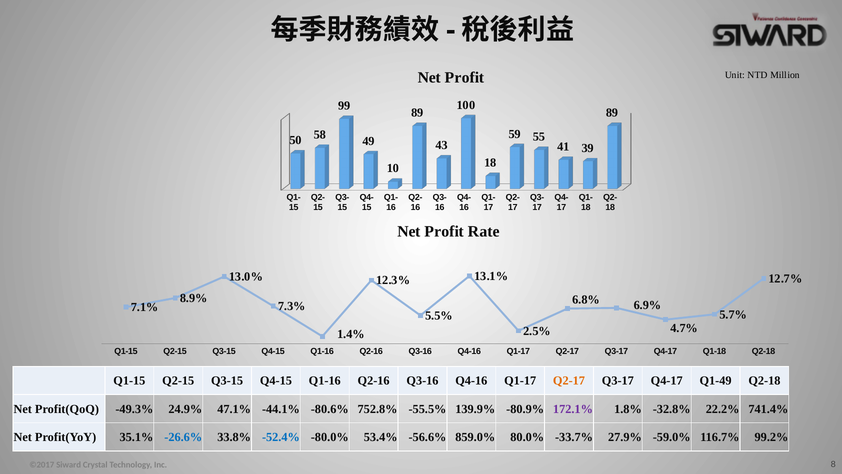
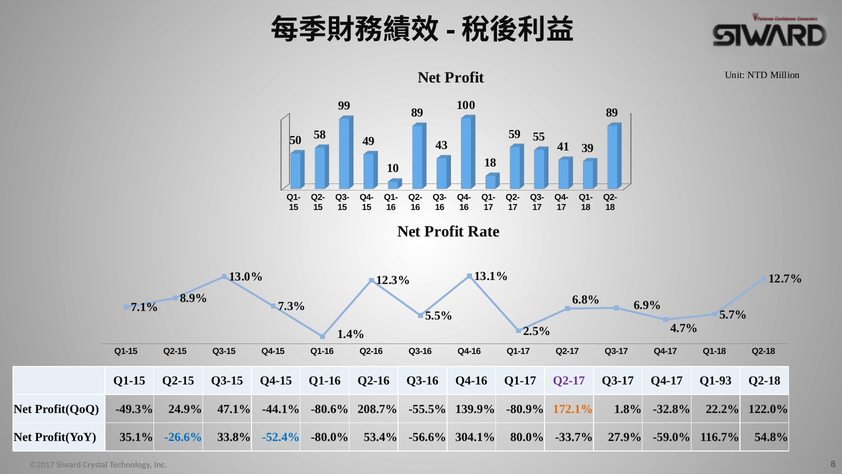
Q2-17 colour: orange -> purple (569, 381)
Q1-49: Q1-49 -> Q1-93 (716, 381)
752.8%: 752.8% -> 208.7% (378, 409)
172.1% colour: purple -> orange (573, 409)
741.4%: 741.4% -> 122.0% (768, 409)
859.0%: 859.0% -> 304.1% (475, 437)
99.2%: 99.2% -> 54.8% (771, 437)
